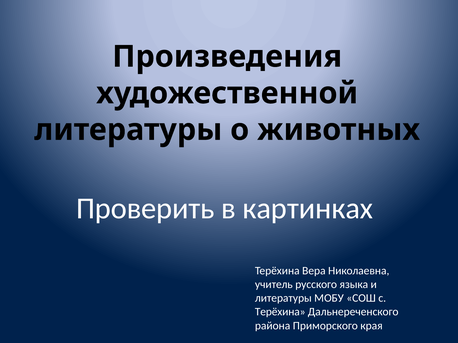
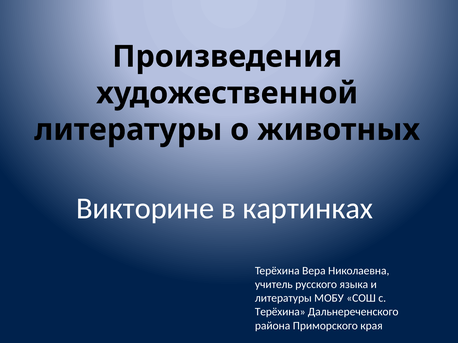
Проверить: Проверить -> Викторине (145, 209)
